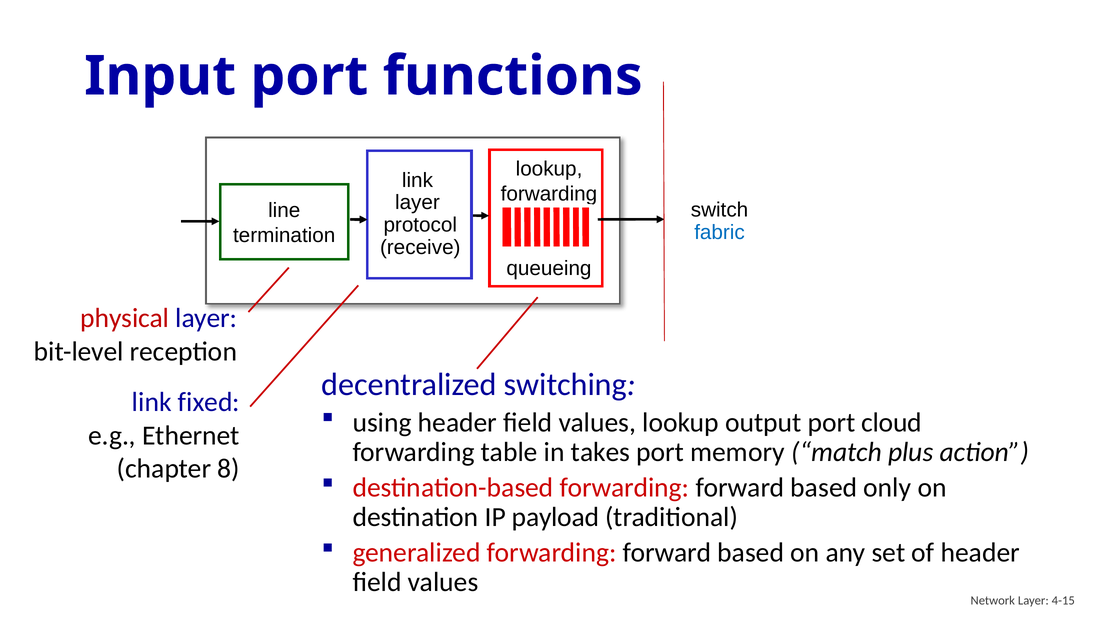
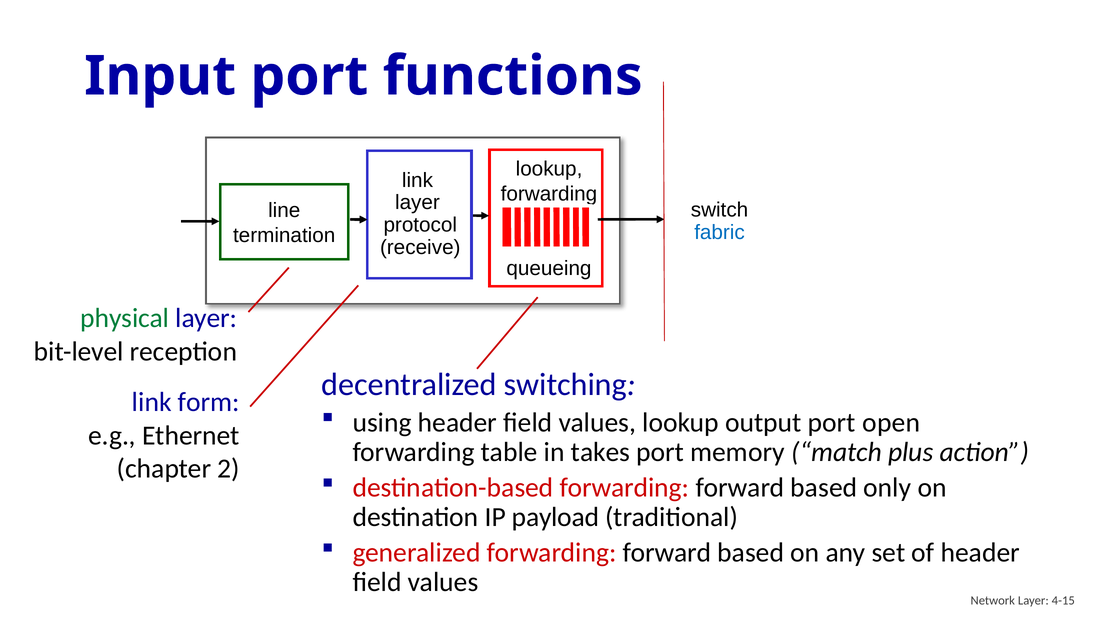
physical colour: red -> green (125, 318)
fixed: fixed -> form (209, 402)
cloud: cloud -> open (891, 422)
8: 8 -> 2 (229, 469)
